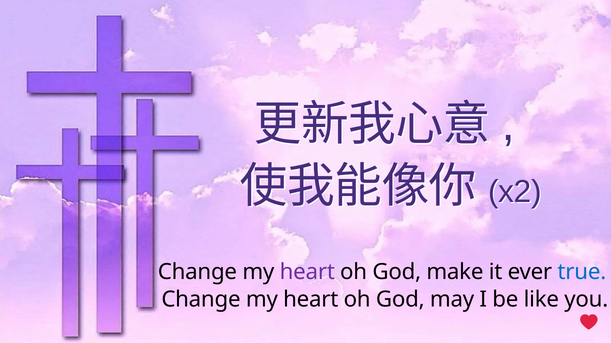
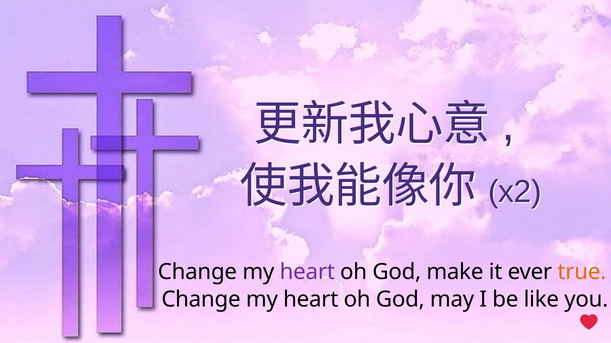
true colour: blue -> orange (582, 273)
